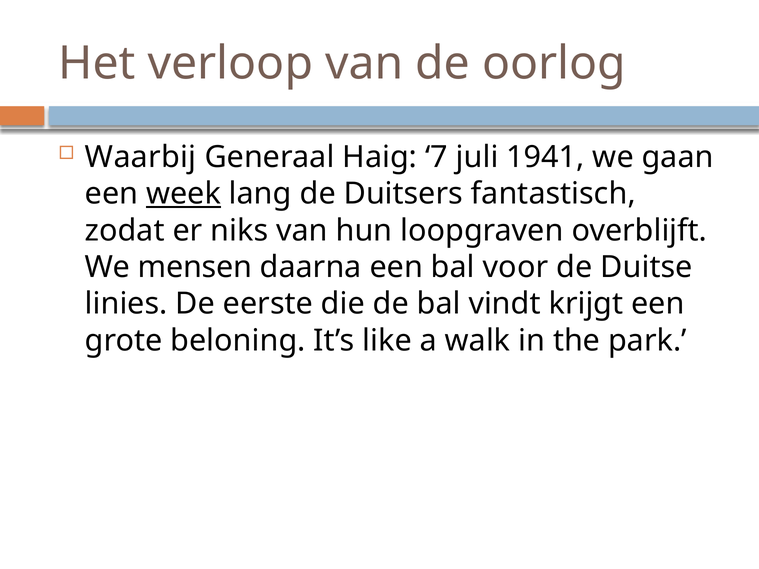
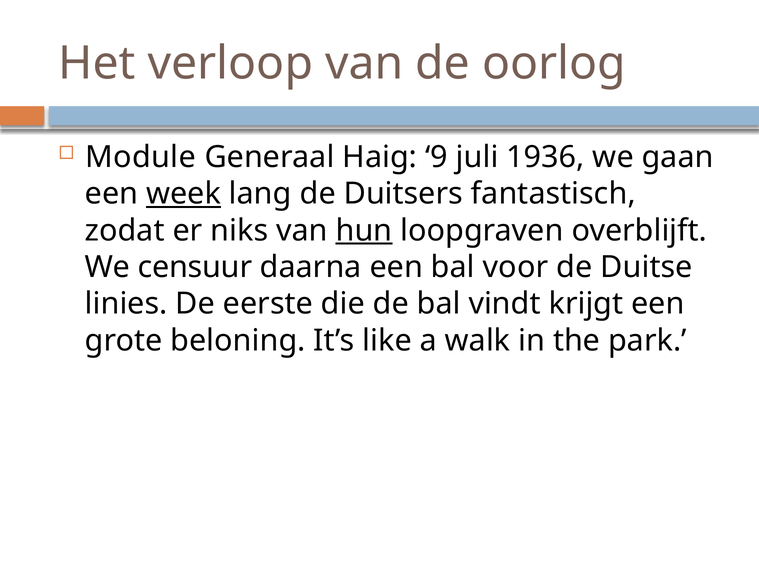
Waarbij: Waarbij -> Module (141, 157)
7: 7 -> 9 (436, 157)
1941: 1941 -> 1936 (545, 157)
hun underline: none -> present (364, 231)
mensen: mensen -> censuur (195, 267)
